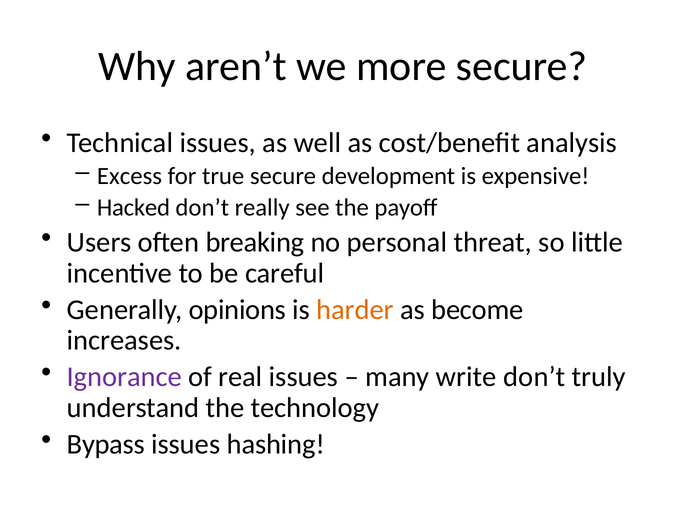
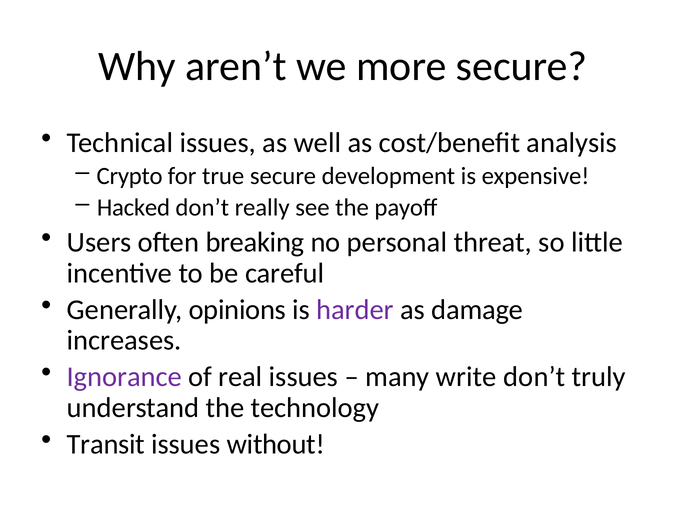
Excess: Excess -> Crypto (130, 176)
harder colour: orange -> purple (355, 309)
become: become -> damage (477, 309)
Bypass: Bypass -> Transit (106, 444)
hashing: hashing -> without (276, 444)
